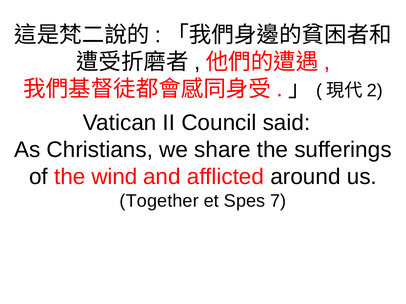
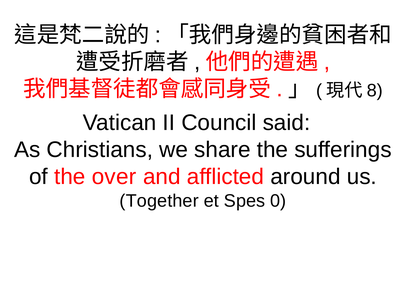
2: 2 -> 8 (375, 91)
wind: wind -> over (114, 177)
7: 7 -> 0 (278, 201)
